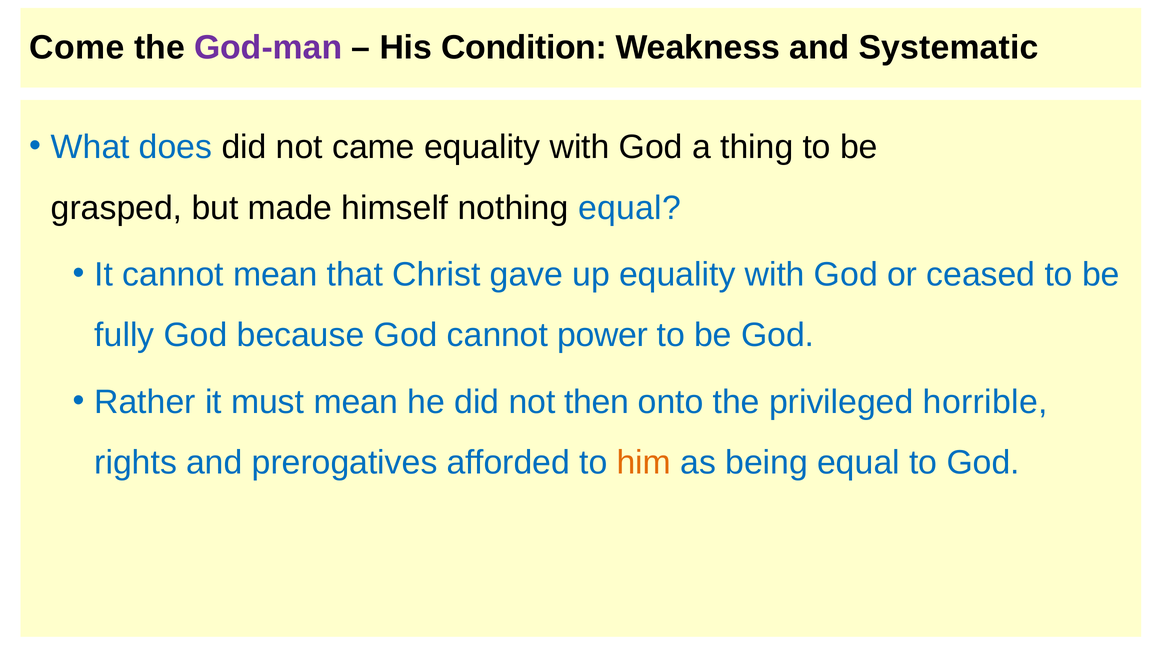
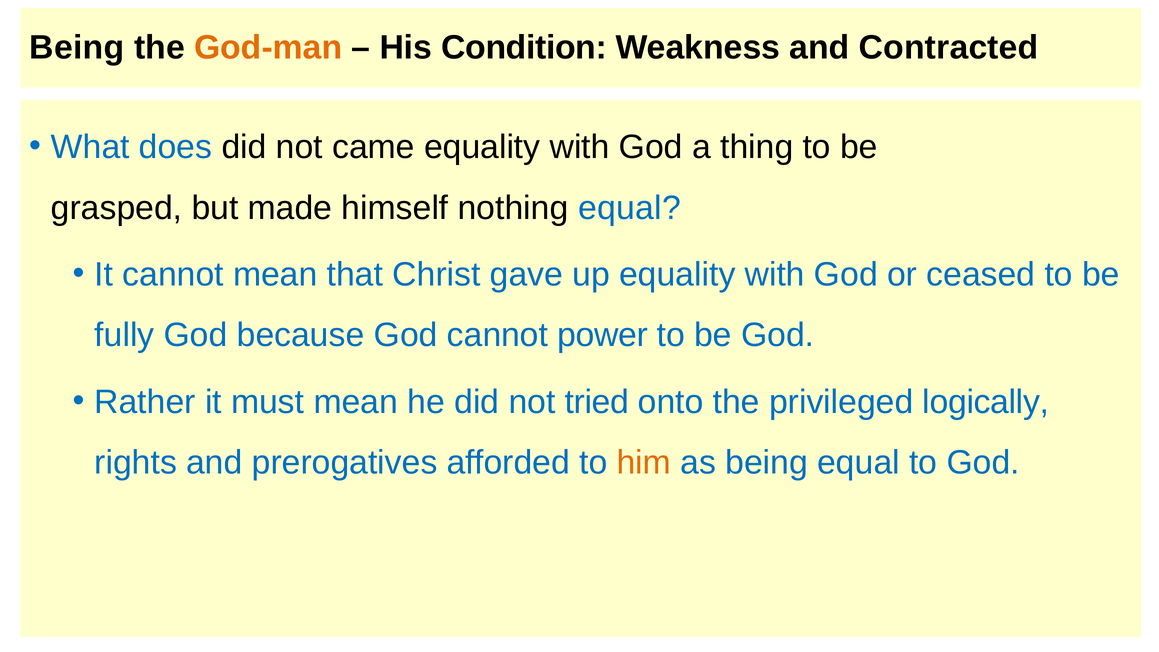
Come: Come -> Being (77, 48)
God-man colour: purple -> orange (268, 48)
Systematic: Systematic -> Contracted (949, 48)
then: then -> tried (597, 402)
horrible: horrible -> logically (986, 402)
